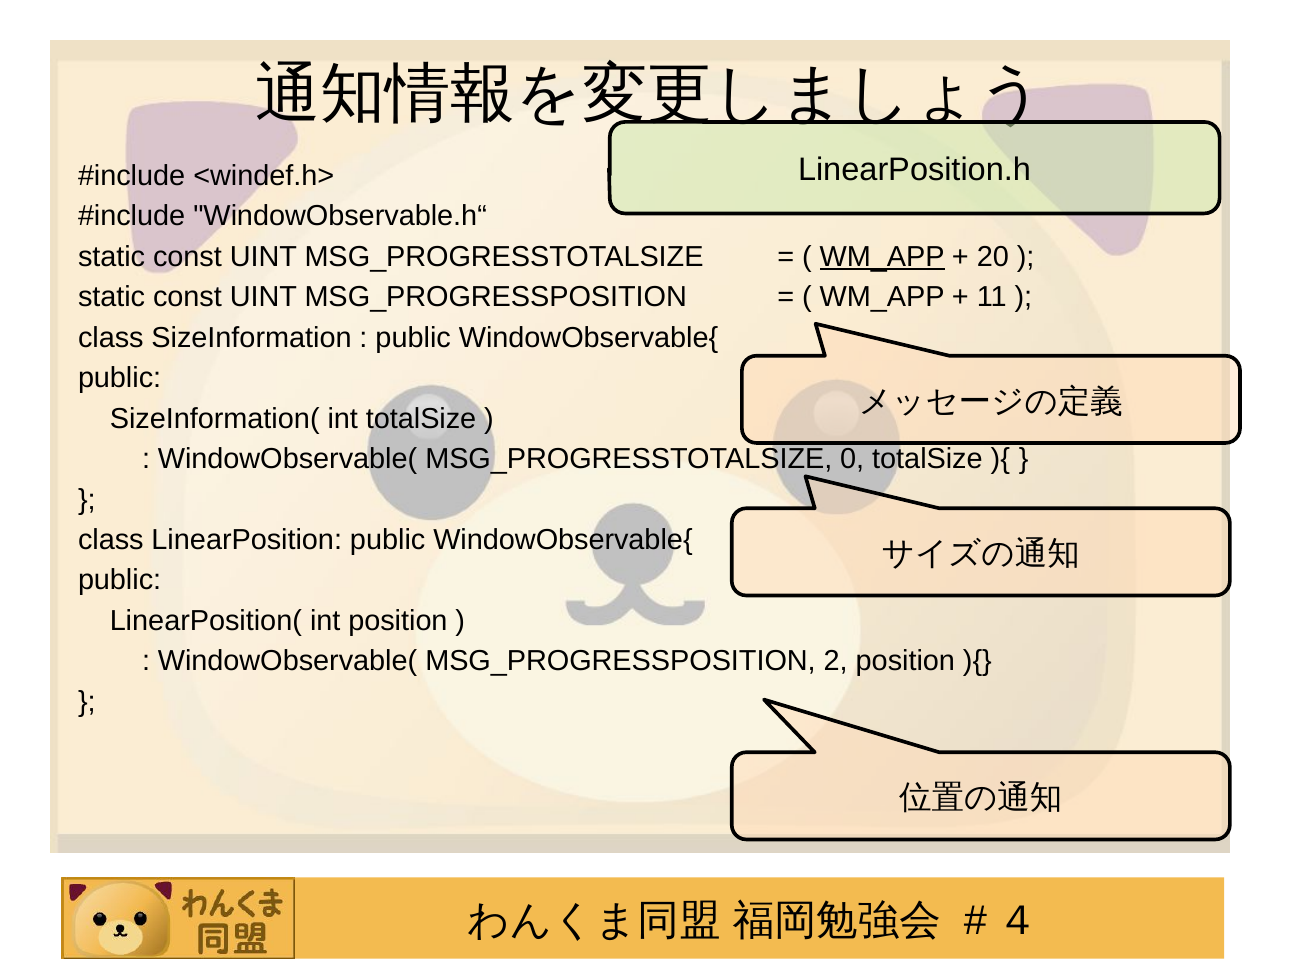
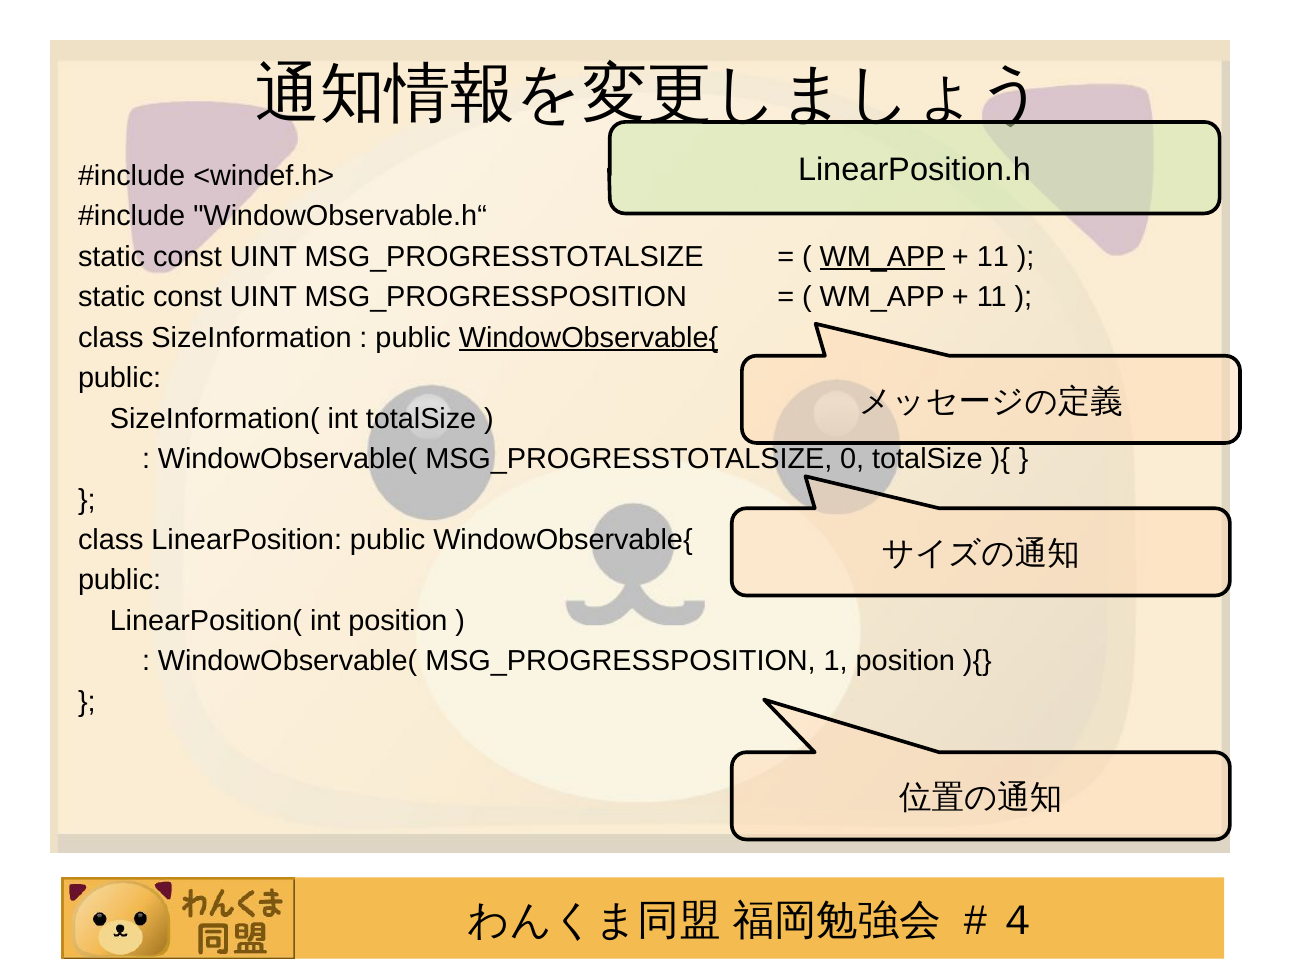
20: 20 -> 11 (993, 257)
WindowObservable{ underline: none -> present (589, 337)
2: 2 -> 1 (836, 661)
